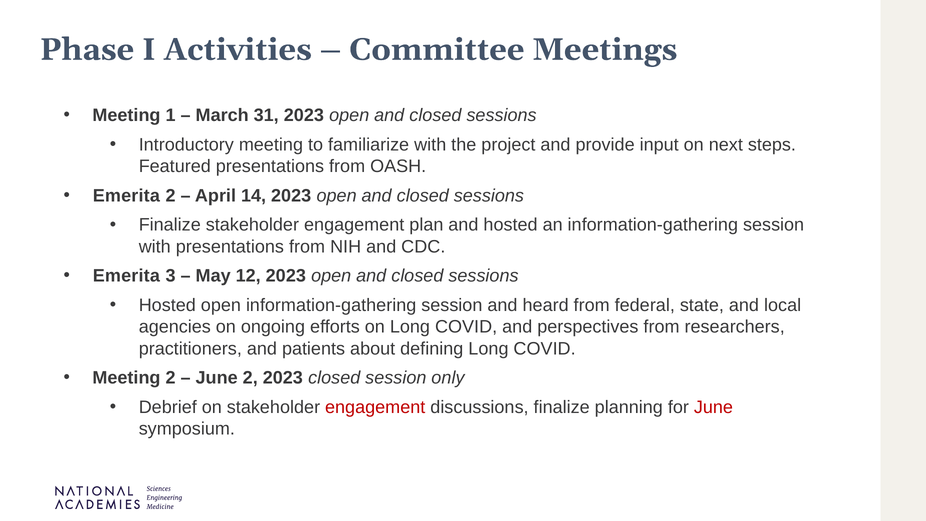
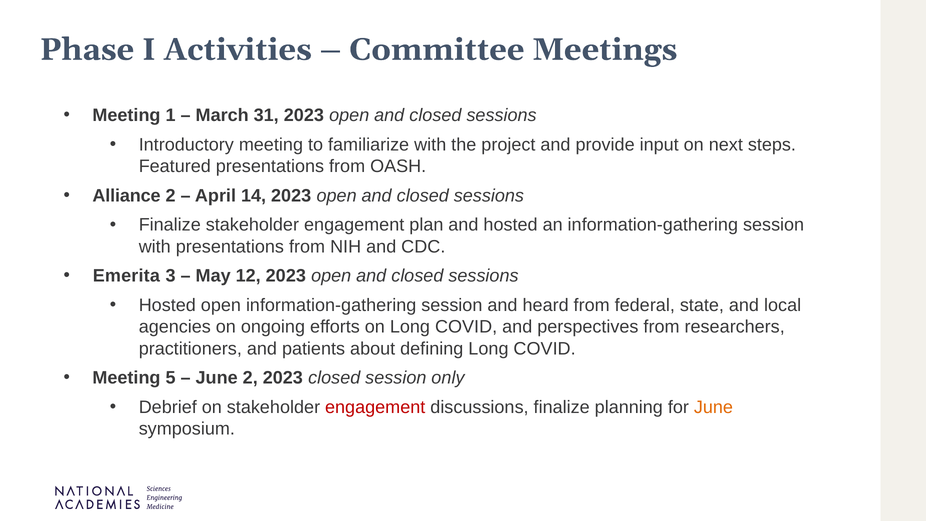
Emerita: Emerita -> Alliance (127, 196)
Meeting 2: 2 -> 5 (171, 378)
June colour: red -> orange (713, 407)
